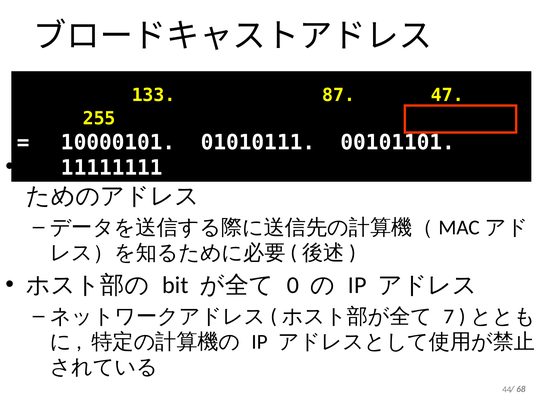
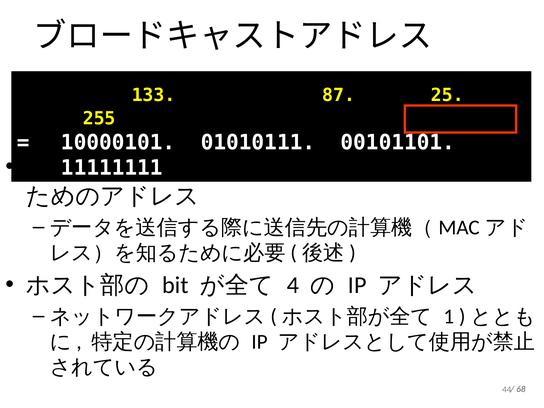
47: 47 -> 25 (447, 95)
0: 0 -> 4 (293, 285)
7: 7 -> 1 (449, 316)
